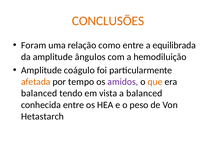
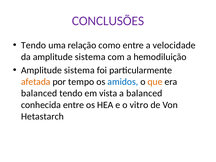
CONCLUSÕES colour: orange -> purple (108, 21)
Foram: Foram -> Tendo (34, 45)
equilibrada: equilibrada -> velocidade (174, 45)
da amplitude ângulos: ângulos -> sistema (90, 57)
coágulo: coágulo -> sistema (79, 70)
amidos colour: purple -> blue (123, 82)
peso: peso -> vitro (139, 105)
